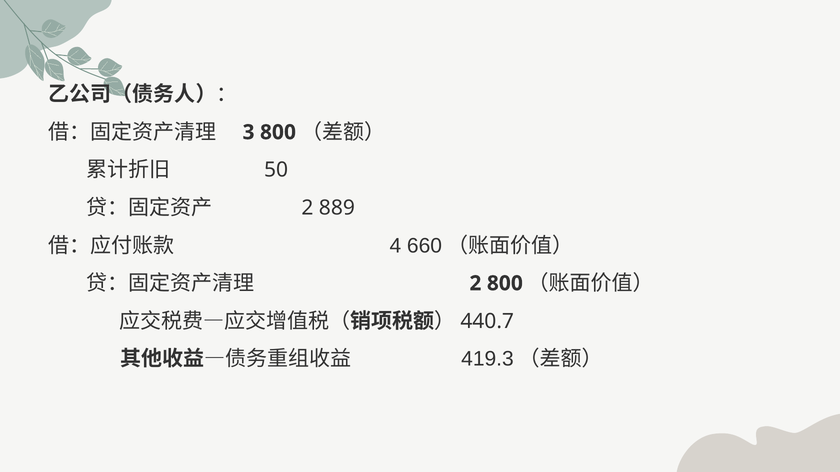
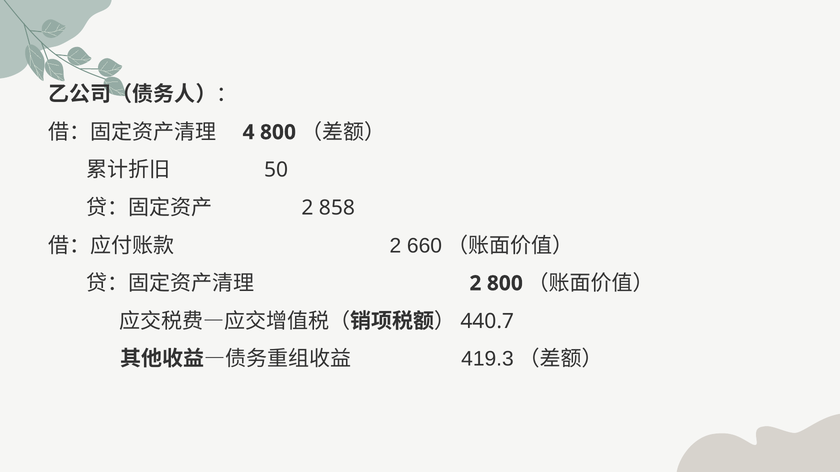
3: 3 -> 4 (249, 132)
889: 889 -> 858 (337, 208)
4: 4 -> 2 (395, 246)
